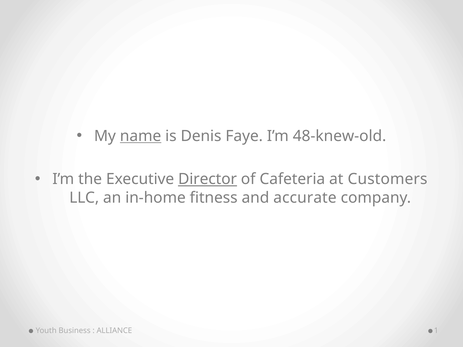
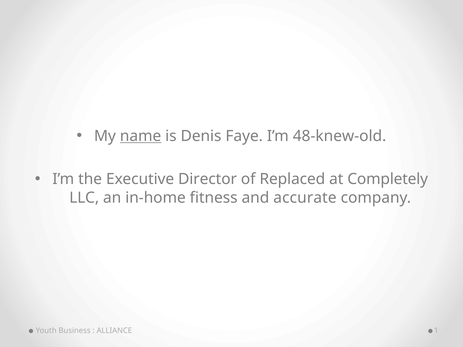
Director underline: present -> none (208, 179)
Cafeteria: Cafeteria -> Replaced (292, 179)
Customers: Customers -> Completely (388, 179)
